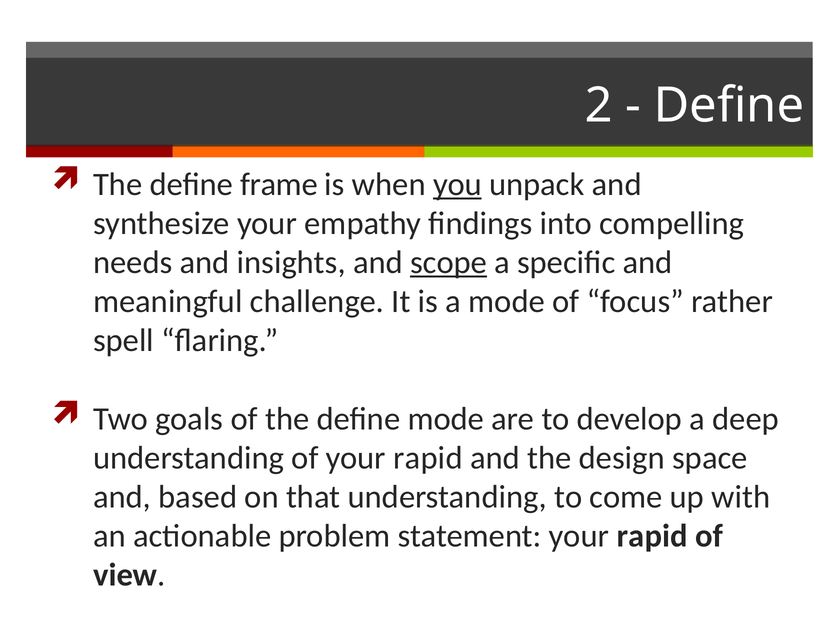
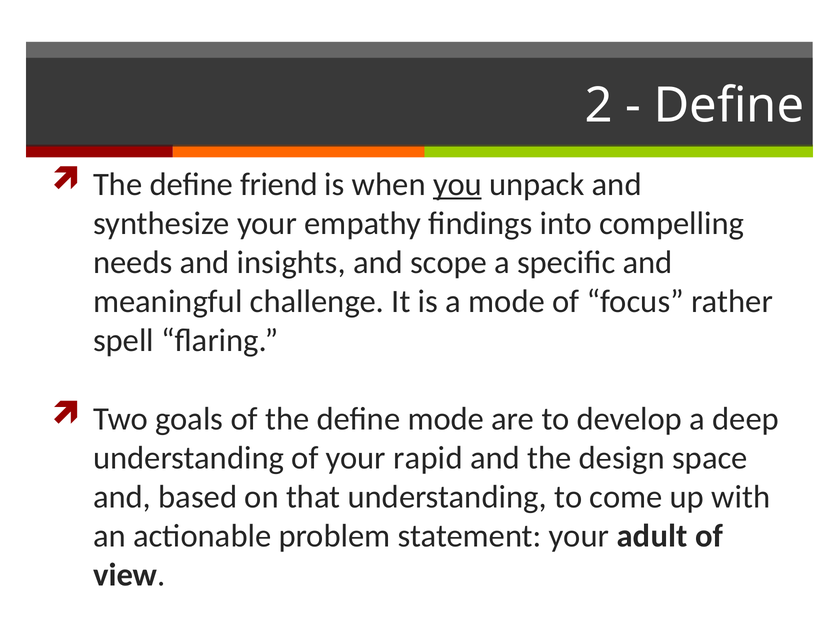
frame: frame -> friend (279, 184)
scope underline: present -> none (449, 263)
statement your rapid: rapid -> adult (652, 536)
